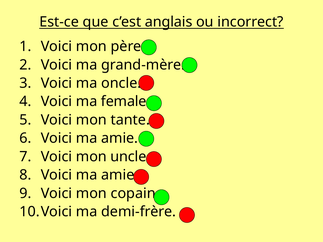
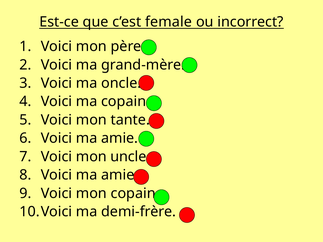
anglais: anglais -> female (169, 22)
ma female: female -> copain (126, 102)
